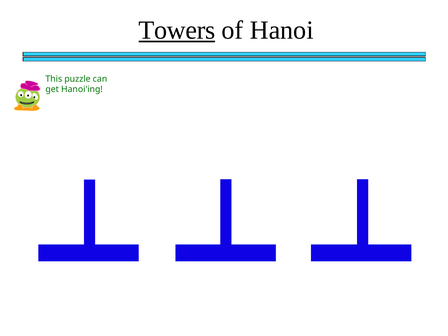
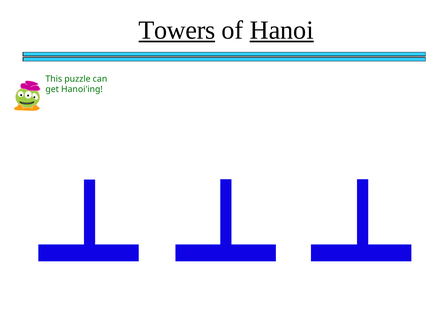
Hanoi underline: none -> present (282, 30)
